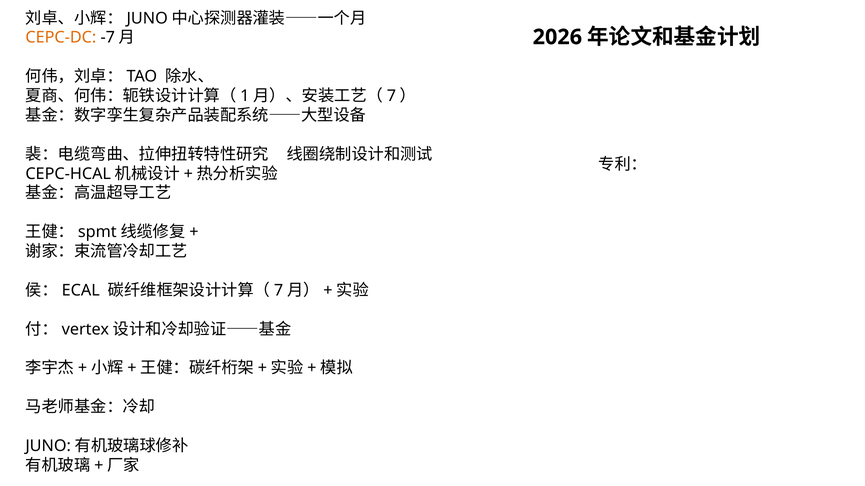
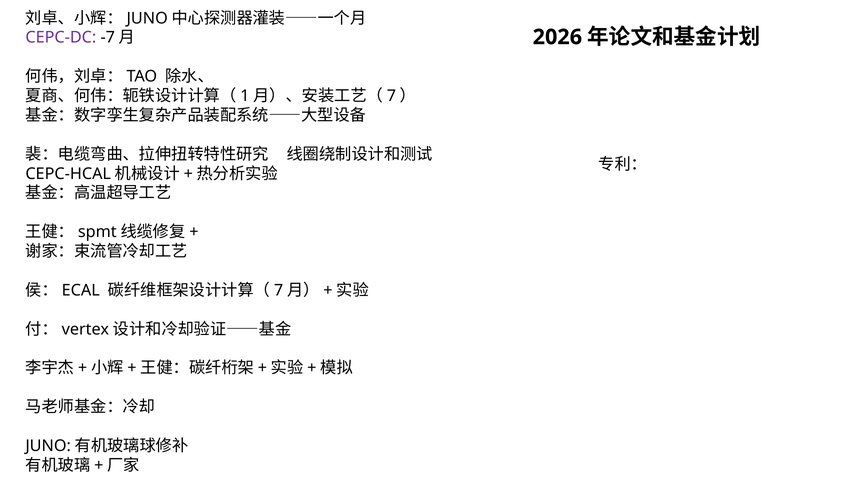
CEPC-DC colour: orange -> purple (61, 38)
